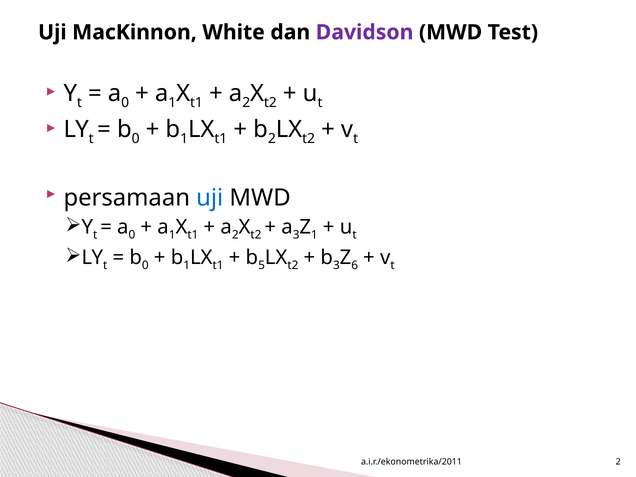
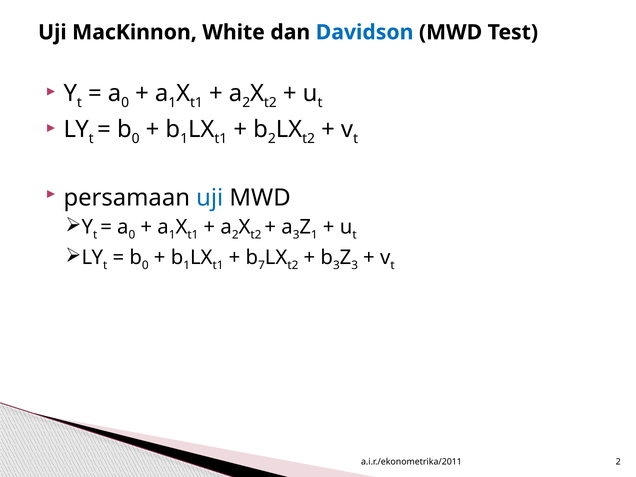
Davidson colour: purple -> blue (365, 32)
5: 5 -> 7 (262, 265)
6: 6 -> 3 (355, 265)
